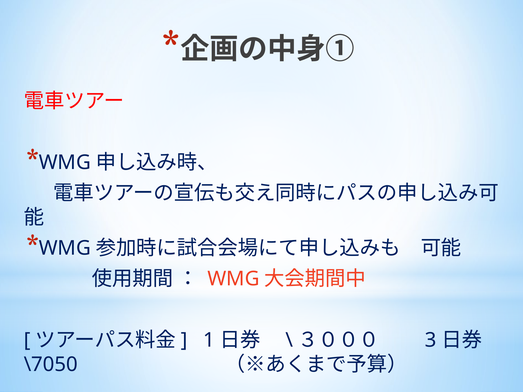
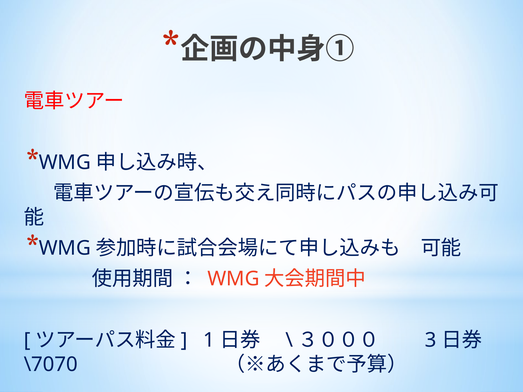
\7050: \7050 -> \7070 (51, 365)
